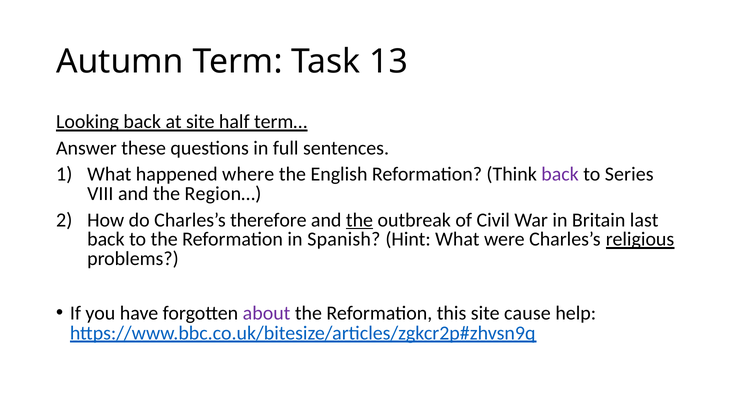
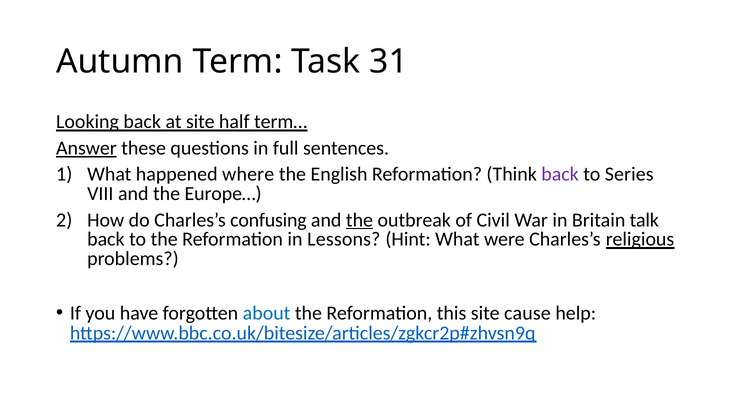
13: 13 -> 31 (389, 62)
Answer underline: none -> present (86, 148)
Region…: Region… -> Europe… (223, 194)
therefore: therefore -> confusing (268, 220)
last: last -> talk (644, 220)
Spanish: Spanish -> Lessons (344, 239)
about colour: purple -> blue (267, 313)
